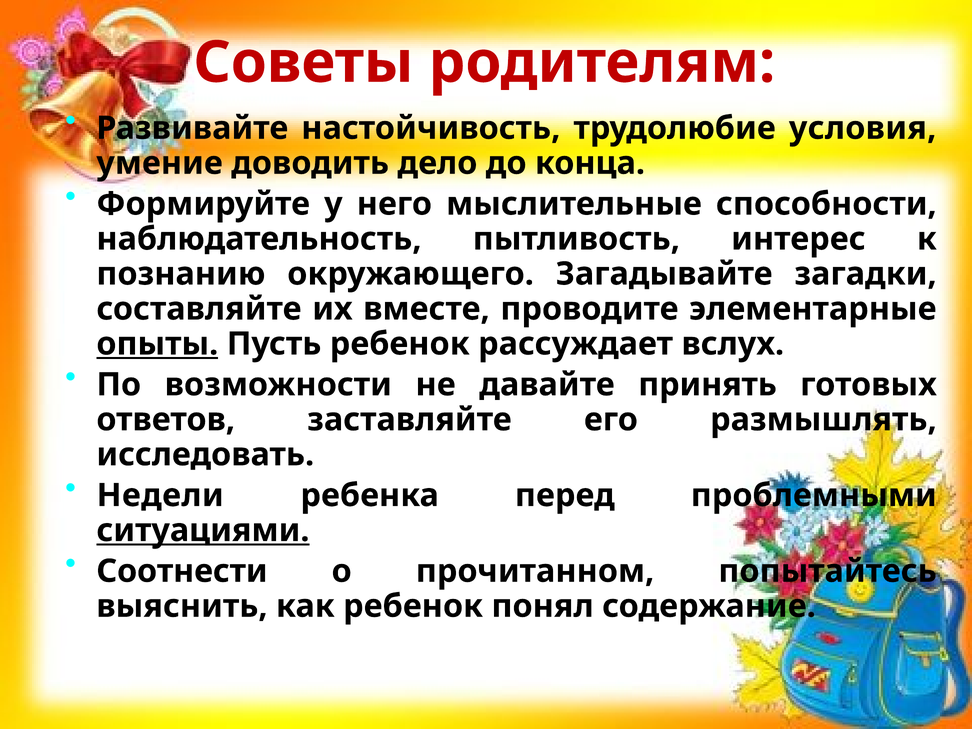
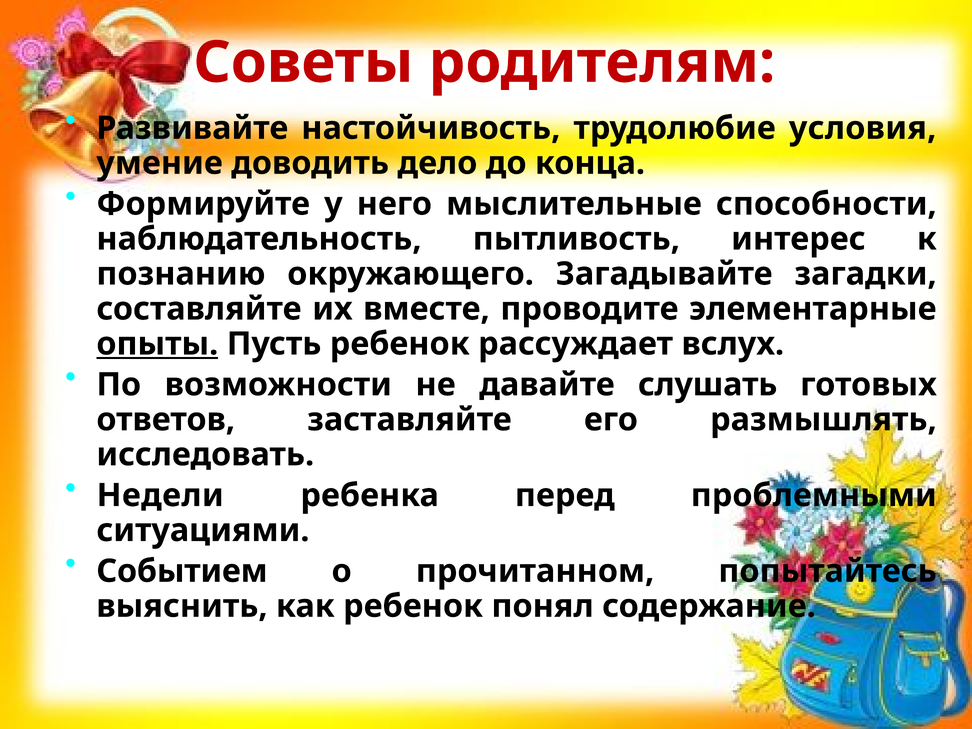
принять: принять -> слушать (708, 385)
ситуациями underline: present -> none (203, 530)
Соотнести: Соотнести -> Событием (182, 571)
